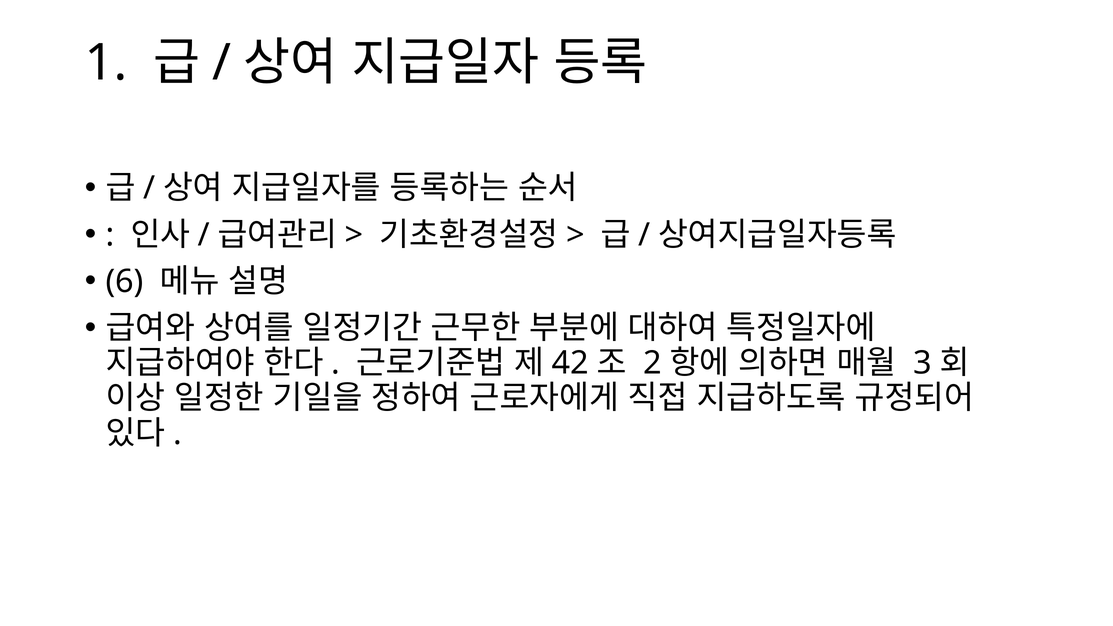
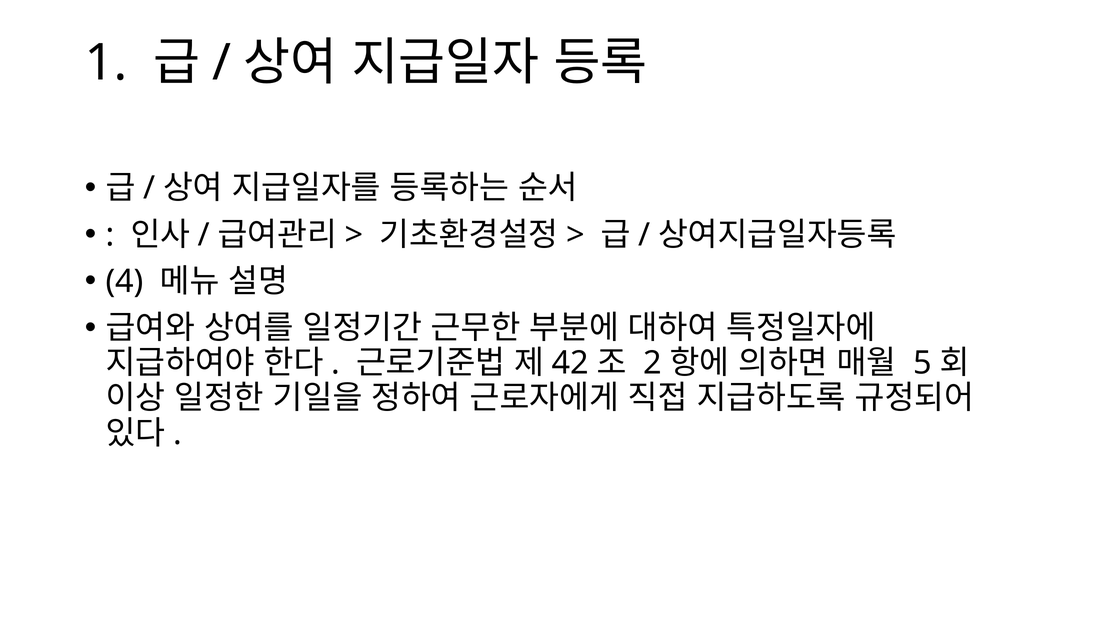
6: 6 -> 4 (125, 282)
3: 3 -> 5 (923, 363)
